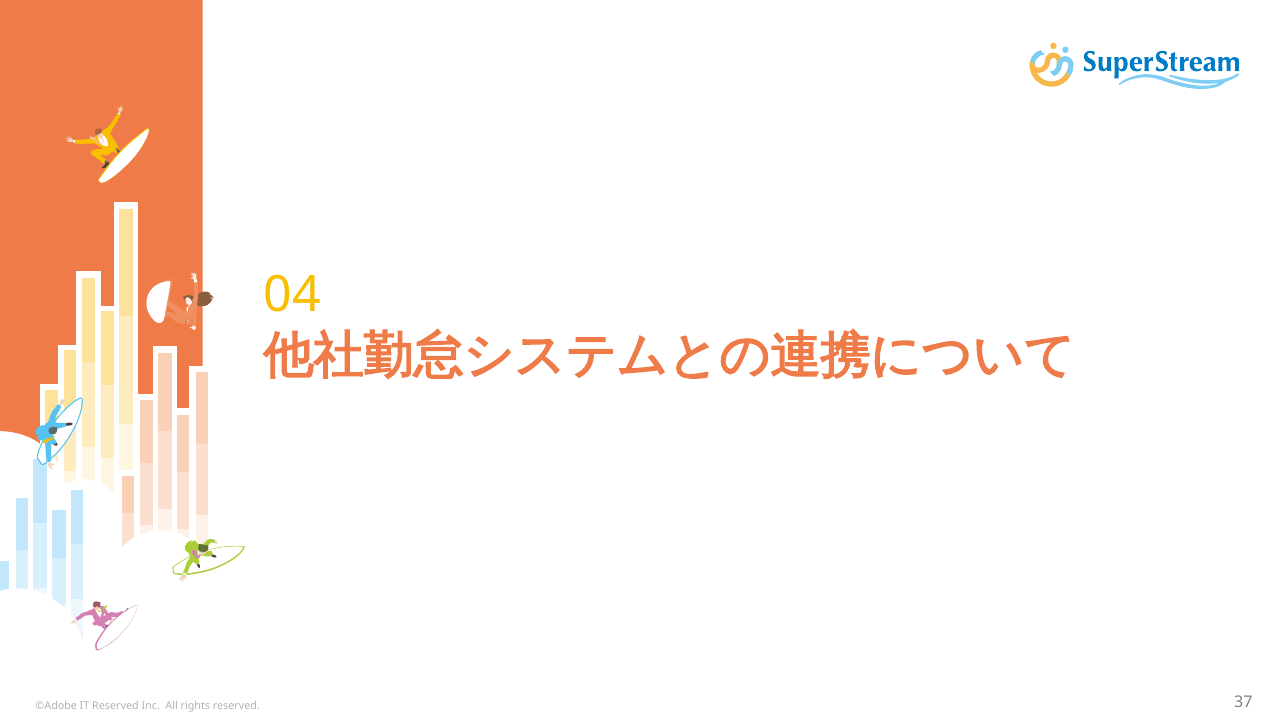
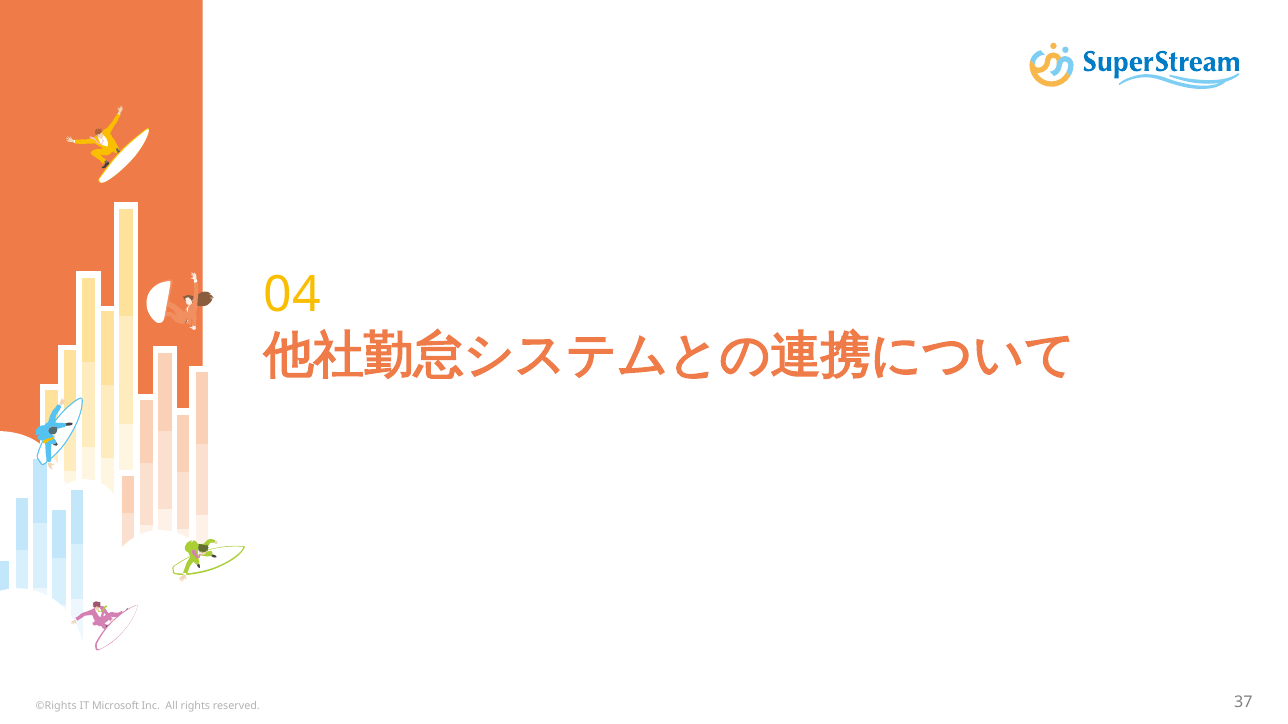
©Adobe: ©Adobe -> ©Rights (56, 706)
IT Reserved: Reserved -> Microsoft (116, 706)
